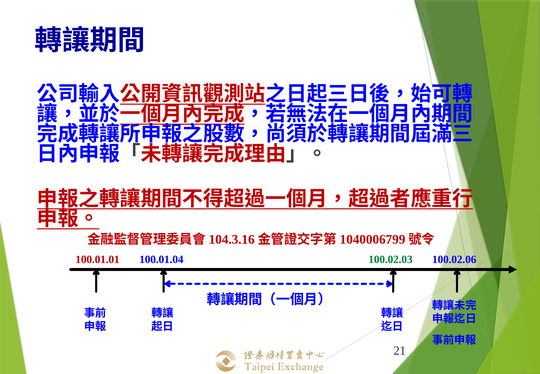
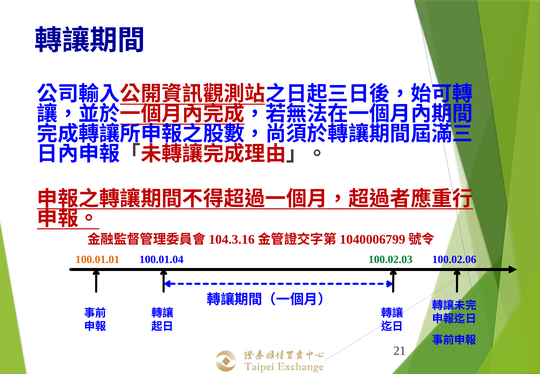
100.01.01 colour: red -> orange (98, 259)
